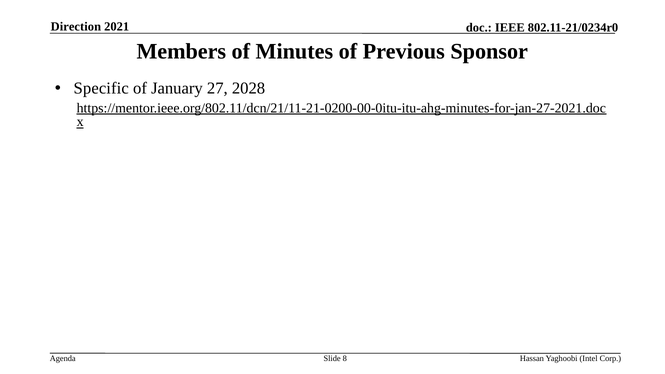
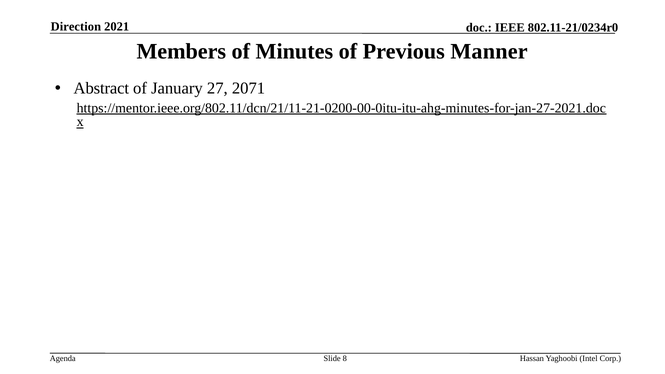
Sponsor: Sponsor -> Manner (489, 51)
Specific: Specific -> Abstract (101, 88)
2028: 2028 -> 2071 (249, 88)
